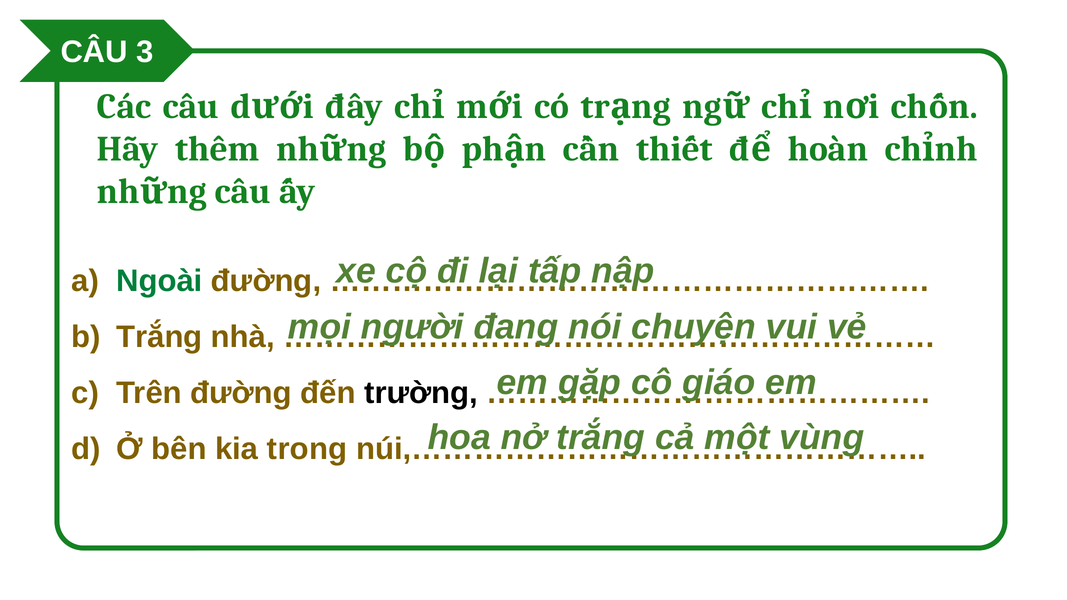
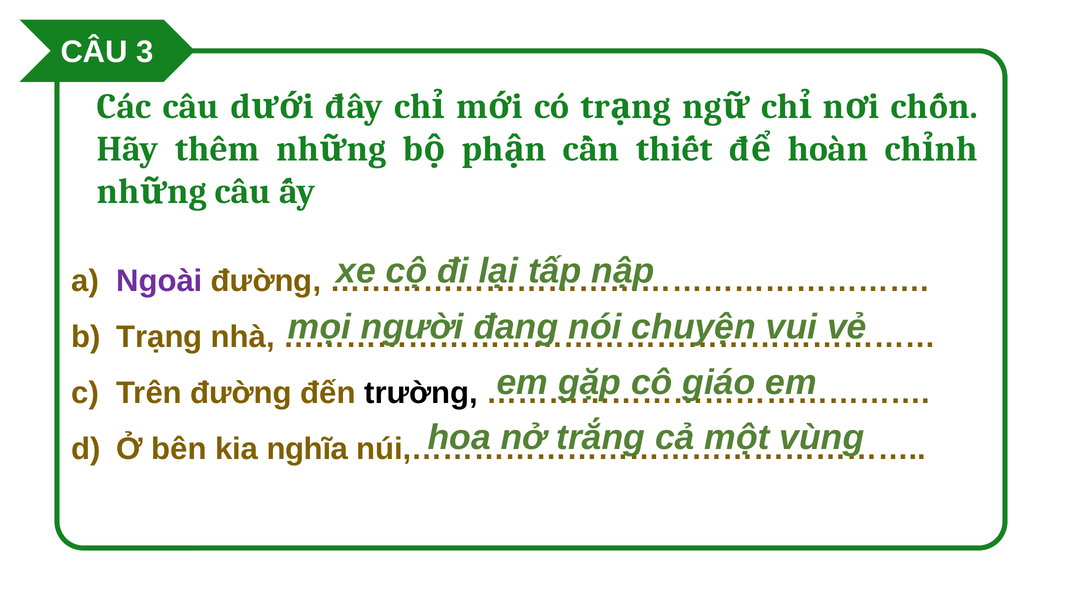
Ngoài colour: green -> purple (159, 281)
Trắng: Trắng -> Trạng (159, 337)
trong: trong -> nghĩa (307, 449)
